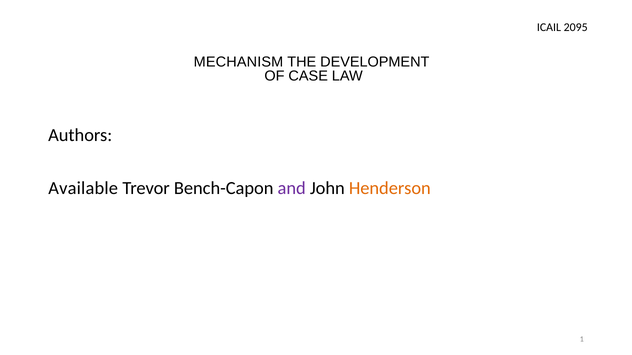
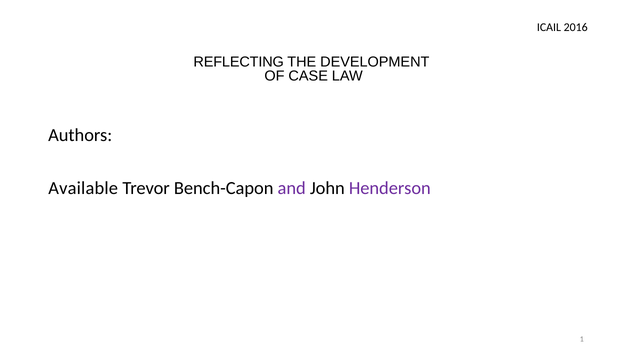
2095: 2095 -> 2016 (576, 27)
MECHANISM: MECHANISM -> REFLECTING (239, 62)
Henderson colour: orange -> purple (390, 189)
